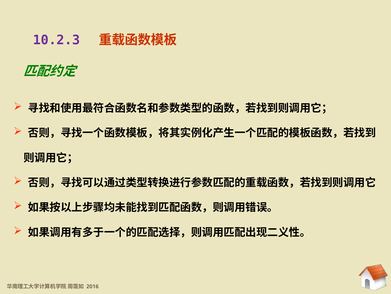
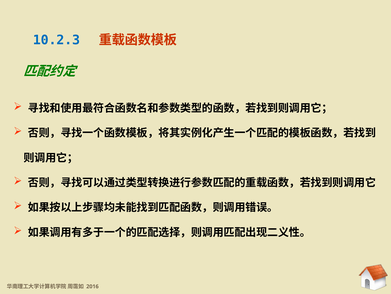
10.2.3 colour: purple -> blue (56, 40)
